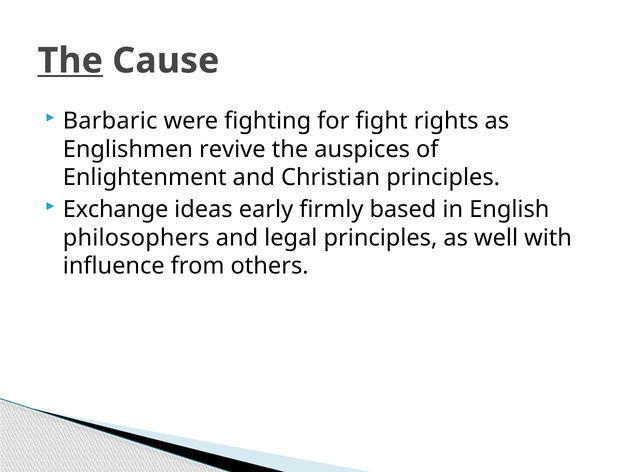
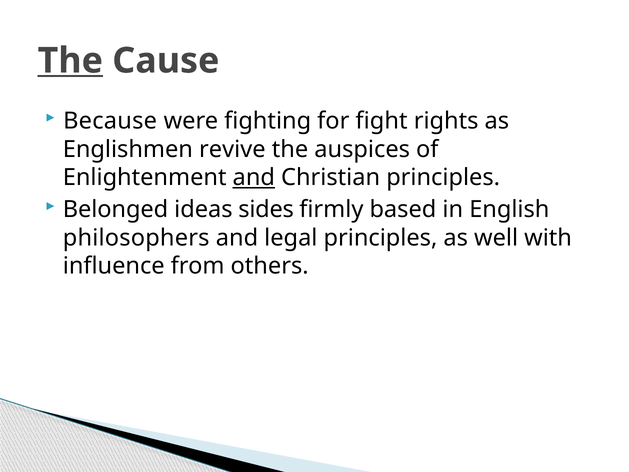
Barbaric: Barbaric -> Because (110, 121)
and underline: none -> present (254, 177)
Exchange: Exchange -> Belonged (115, 209)
early: early -> sides (266, 209)
